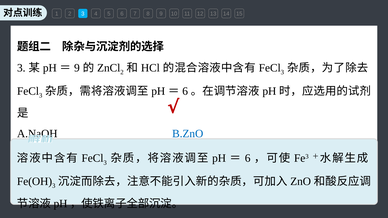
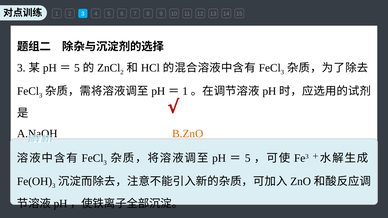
9: 9 -> 5 (77, 68)
6: 6 -> 1 (185, 91)
B.ZnO colour: blue -> orange (188, 134)
6: 6 -> 5 (248, 158)
